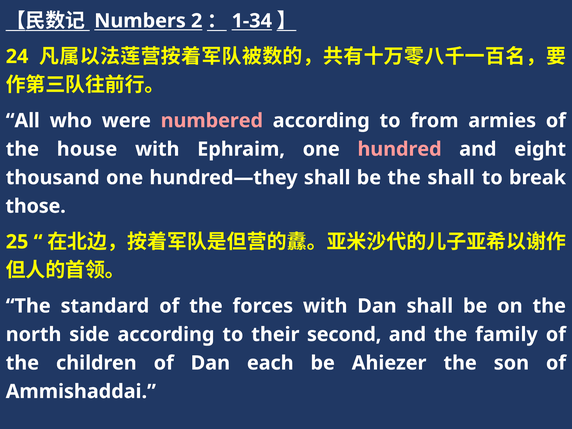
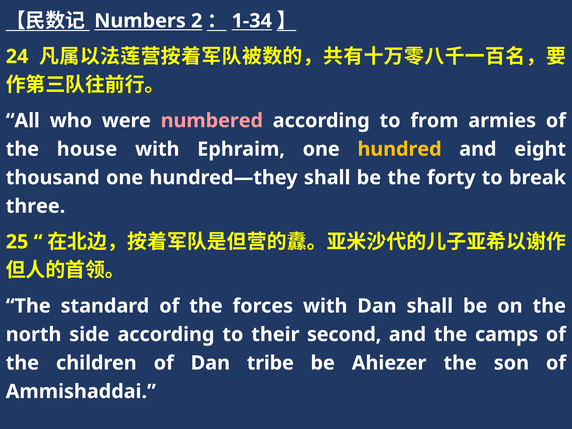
hundred colour: pink -> yellow (400, 149)
the shall: shall -> forty (451, 178)
those: those -> three (35, 206)
family: family -> camps (507, 335)
each: each -> tribe (270, 363)
